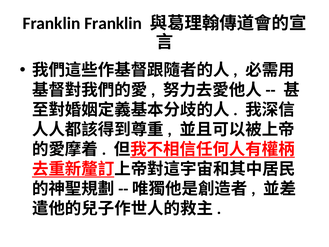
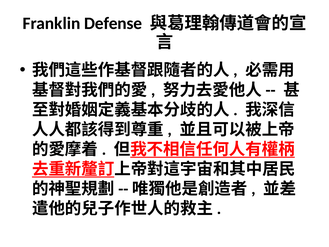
Franklin Franklin: Franklin -> Defense (113, 23)
